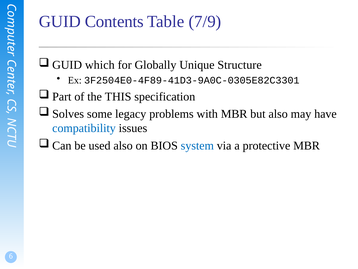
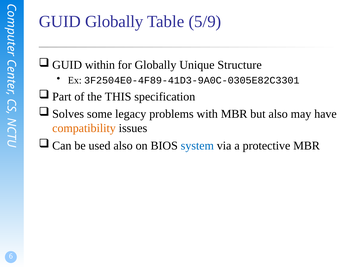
GUID Contents: Contents -> Globally (114, 22)
7/9: 7/9 -> 5/9 (205, 22)
which: which -> within (100, 65)
compatibility colour: blue -> orange (84, 128)
